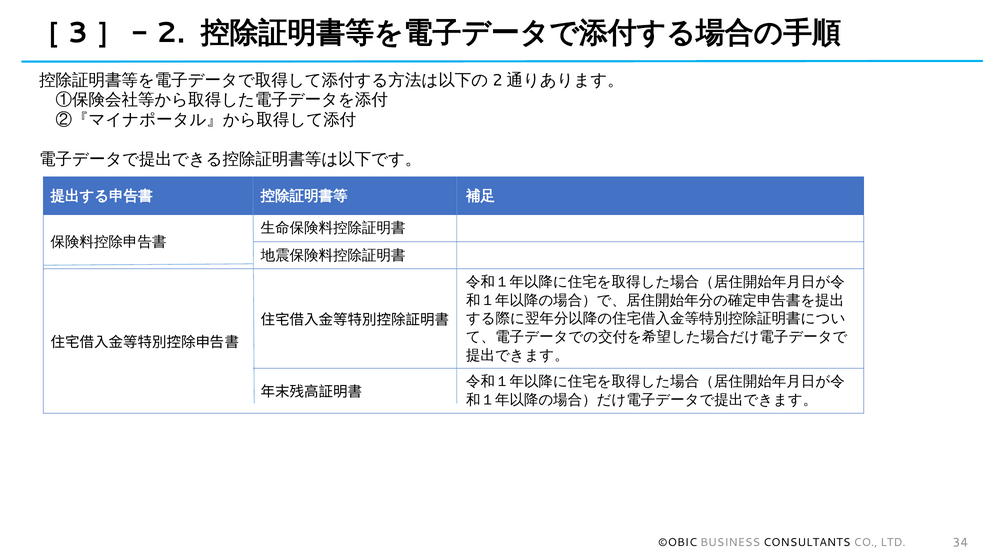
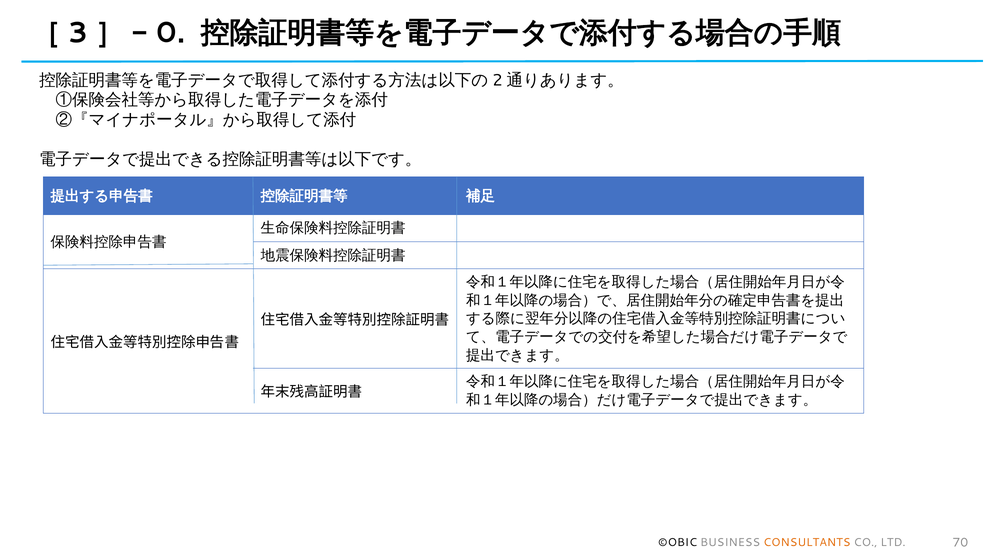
2: 2 -> 0 (171, 33)
CONSULTANTS colour: black -> orange (807, 542)
34: 34 -> 70 (960, 543)
